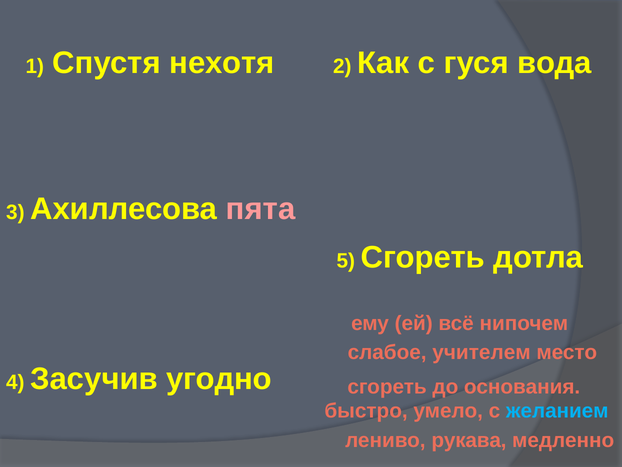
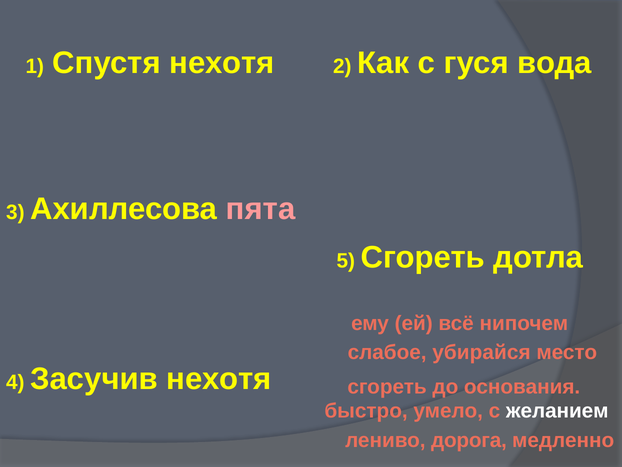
учителем: учителем -> убирайся (481, 352)
Засучив угодно: угодно -> нехотя (219, 379)
желанием colour: light blue -> white (557, 411)
рукава: рукава -> дорога (469, 440)
